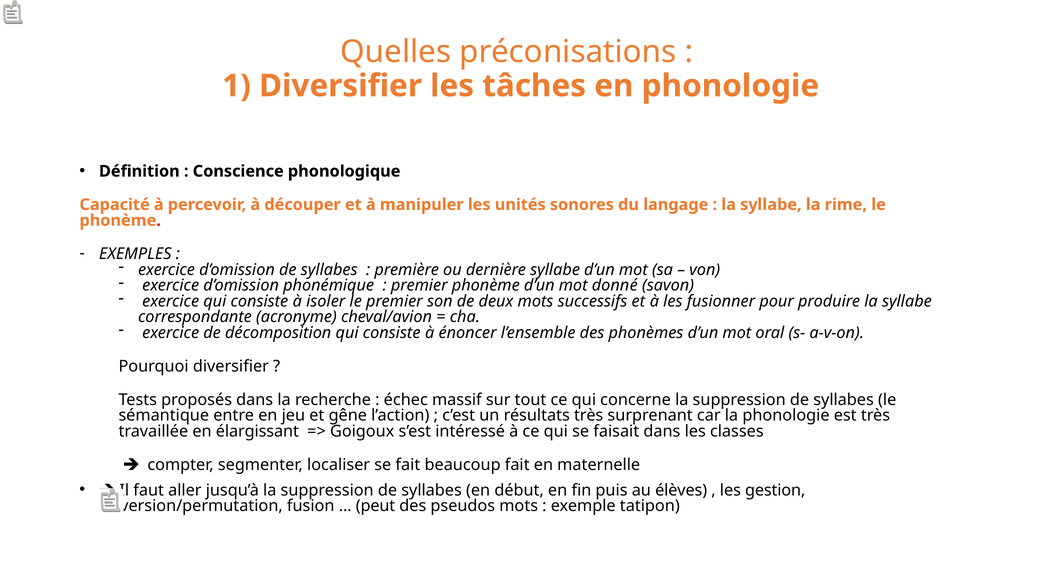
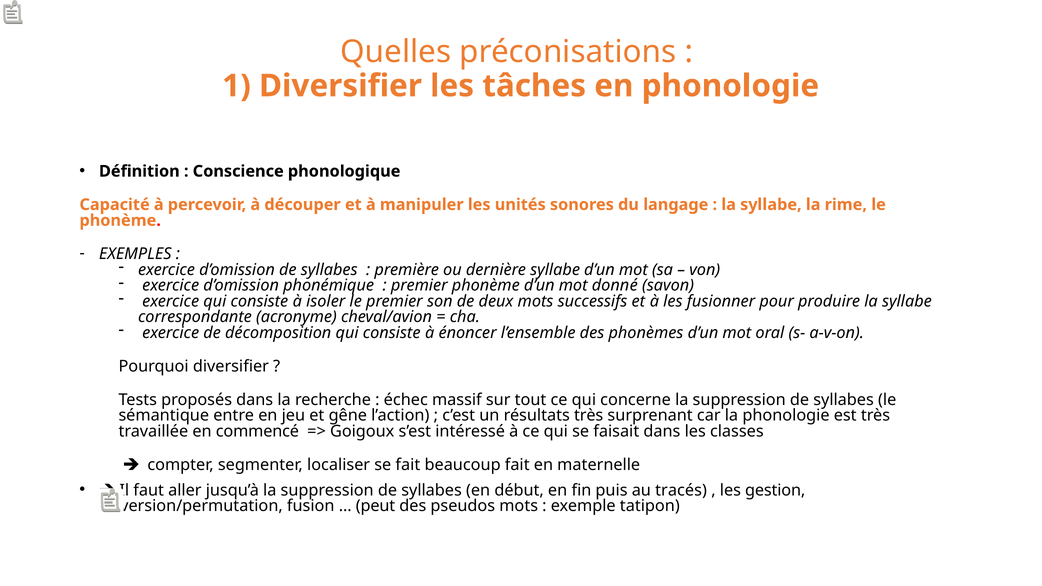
élargissant: élargissant -> commencé (257, 431)
élèves: élèves -> tracés (681, 490)
